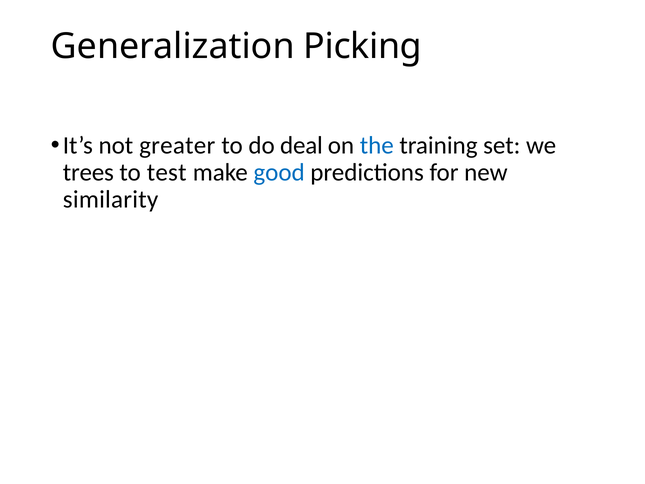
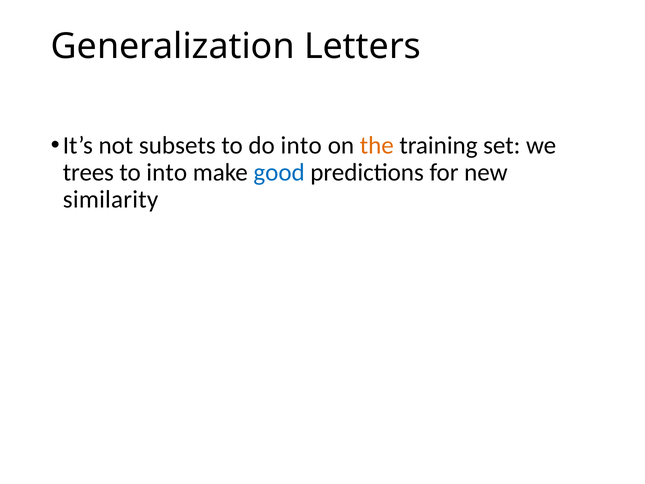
Picking: Picking -> Letters (363, 47)
greater: greater -> subsets (177, 145)
do deal: deal -> into (301, 145)
the colour: blue -> orange (377, 145)
to test: test -> into (167, 172)
